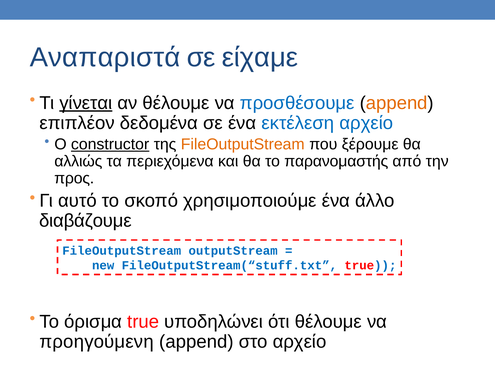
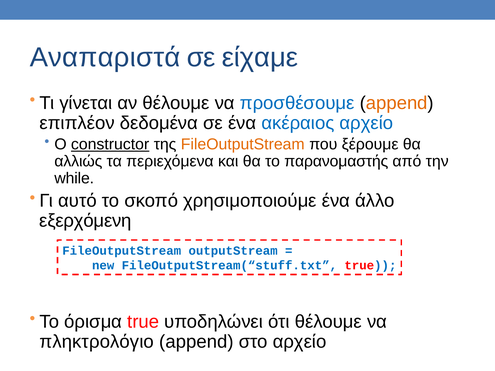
γίνεται underline: present -> none (86, 103)
εκτέλεση: εκτέλεση -> ακέραιος (298, 123)
προς: προς -> while (74, 178)
διαβάζουμε: διαβάζουμε -> εξερχόμενη (85, 221)
προηγούμενη: προηγούμενη -> πληκτρολόγιο (97, 342)
